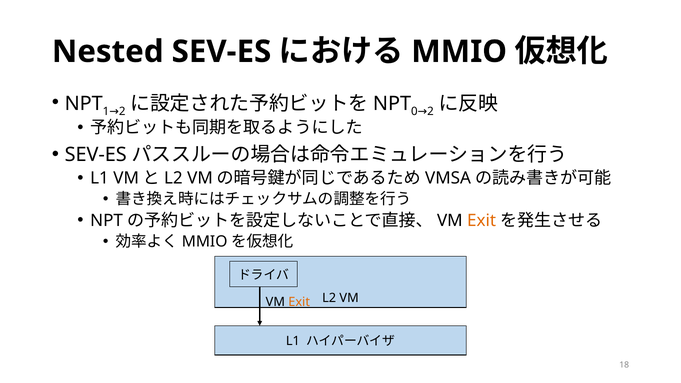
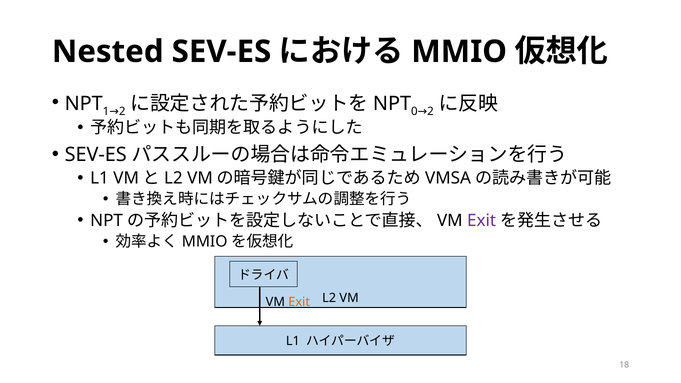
Exit colour: orange -> purple (482, 220)
